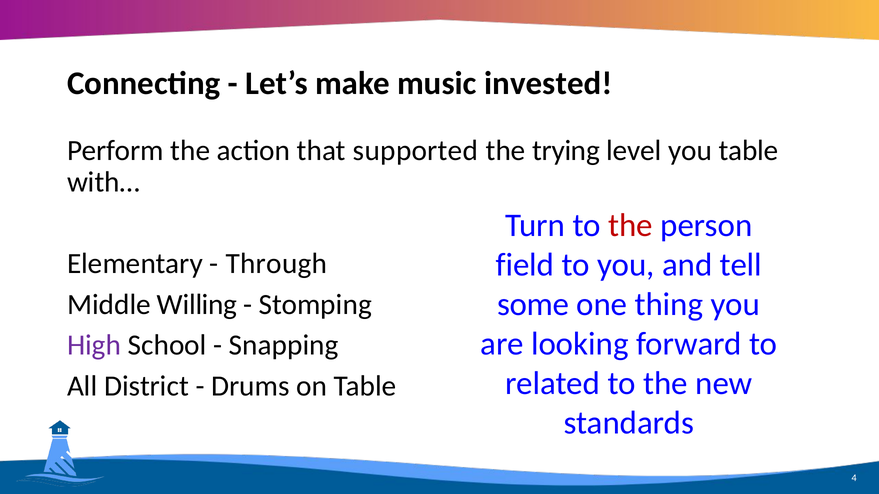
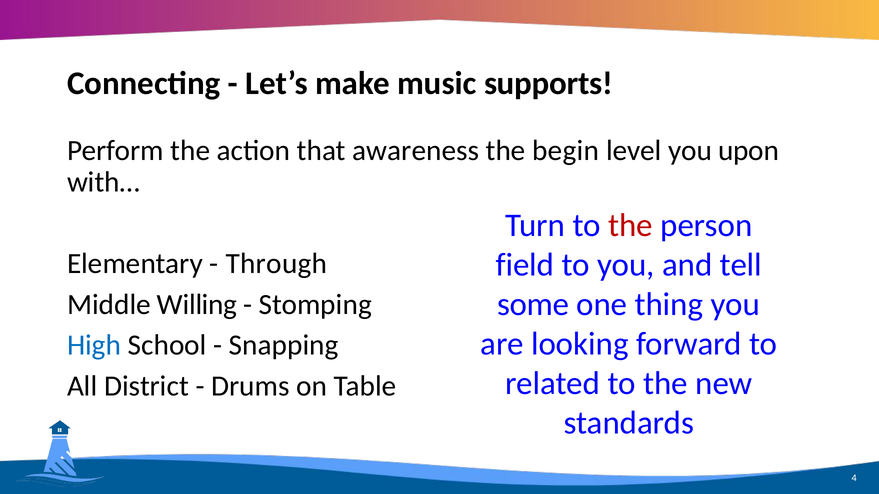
invested: invested -> supports (548, 84)
supported: supported -> awareness (416, 151)
trying: trying -> begin (566, 151)
you table: table -> upon (749, 151)
High colour: purple -> blue (94, 346)
